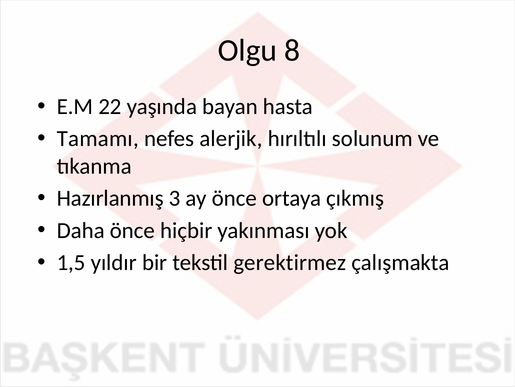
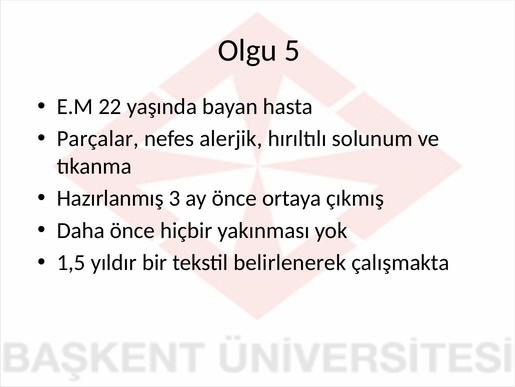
8: 8 -> 5 (292, 50)
Tamamı: Tamamı -> Parçalar (98, 138)
gerektirmez: gerektirmez -> belirlenerek (290, 262)
